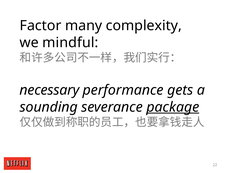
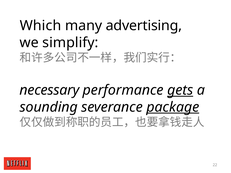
Factor: Factor -> Which (40, 26)
complexity: complexity -> advertising (144, 26)
mindful: mindful -> simplify (70, 43)
gets underline: none -> present (180, 90)
